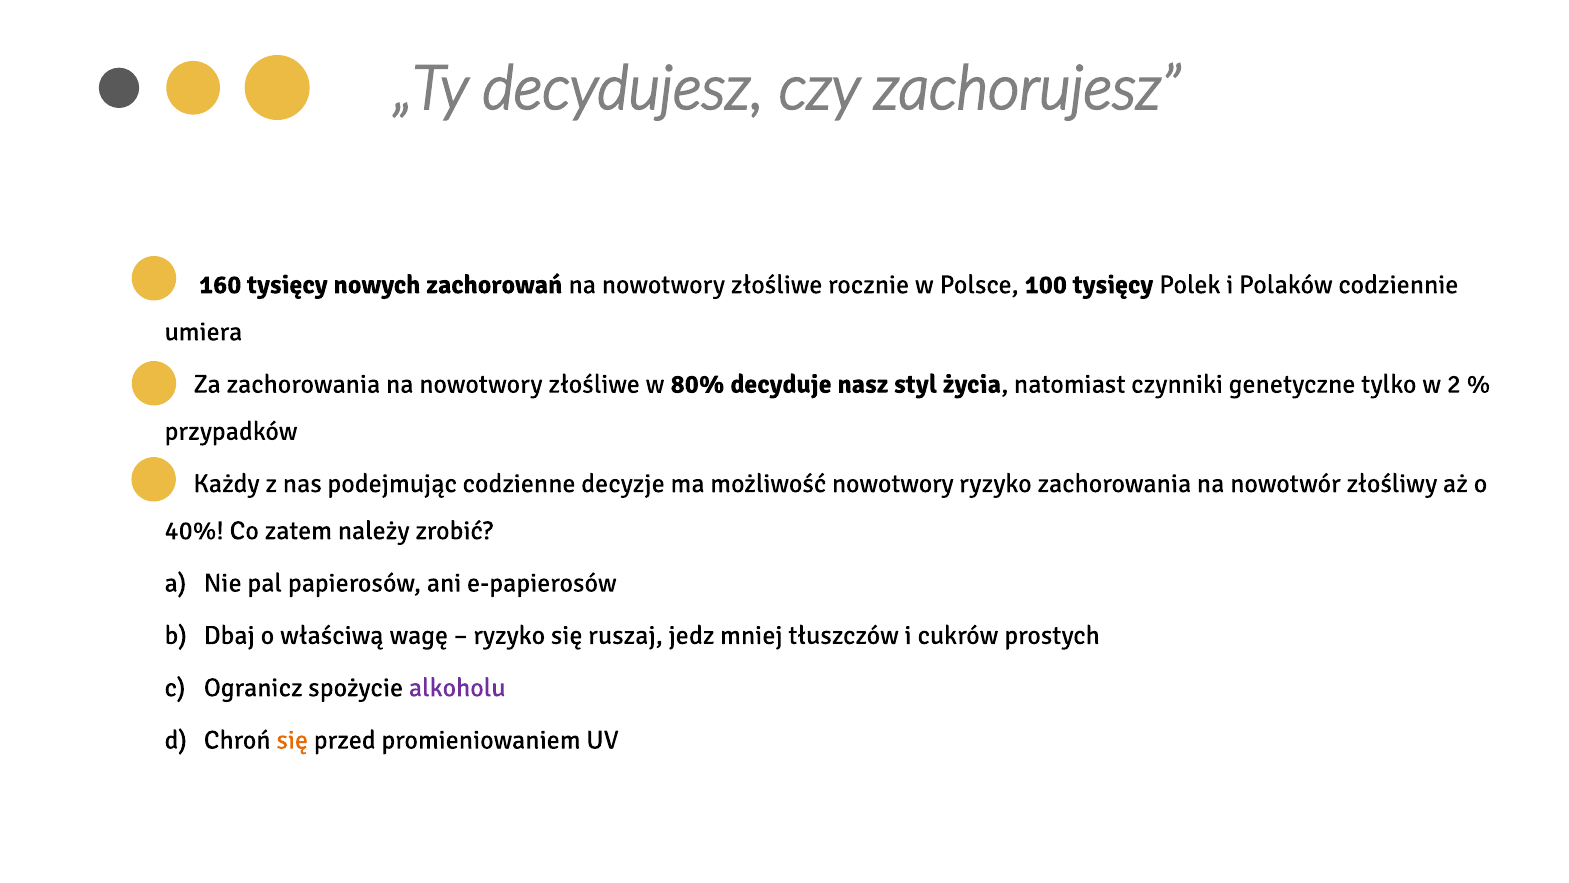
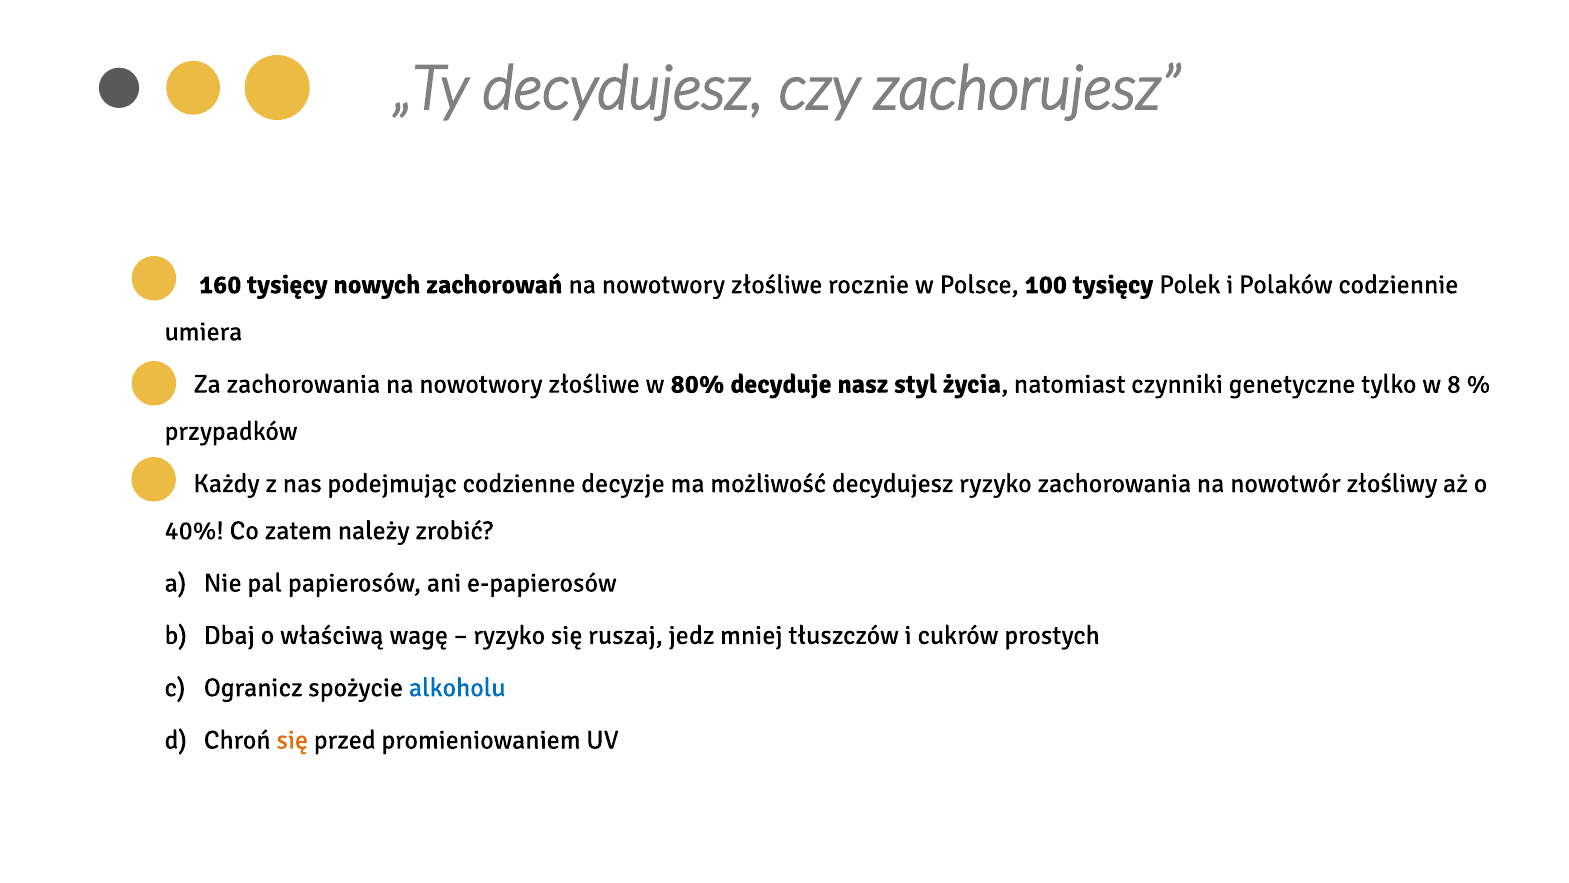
2: 2 -> 8 (1454, 384)
możliwość nowotwory: nowotwory -> decydujesz (893, 483)
alkoholu colour: purple -> blue (457, 687)
